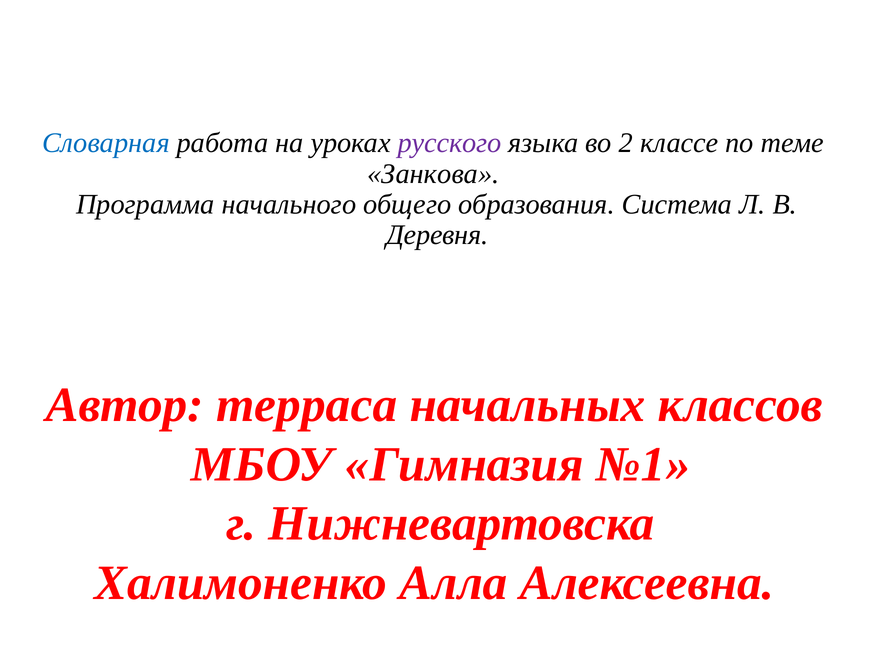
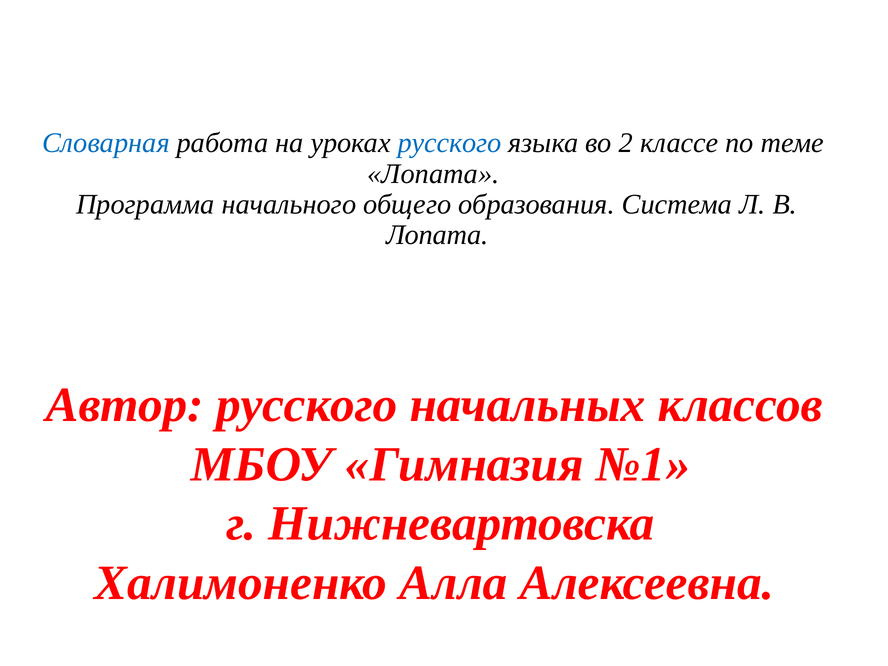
русского colour: purple -> blue (450, 143)
Занкова: Занкова -> Лопата (433, 174)
Деревня: Деревня -> Лопата (437, 235)
Автор терраса: терраса -> русского (307, 405)
